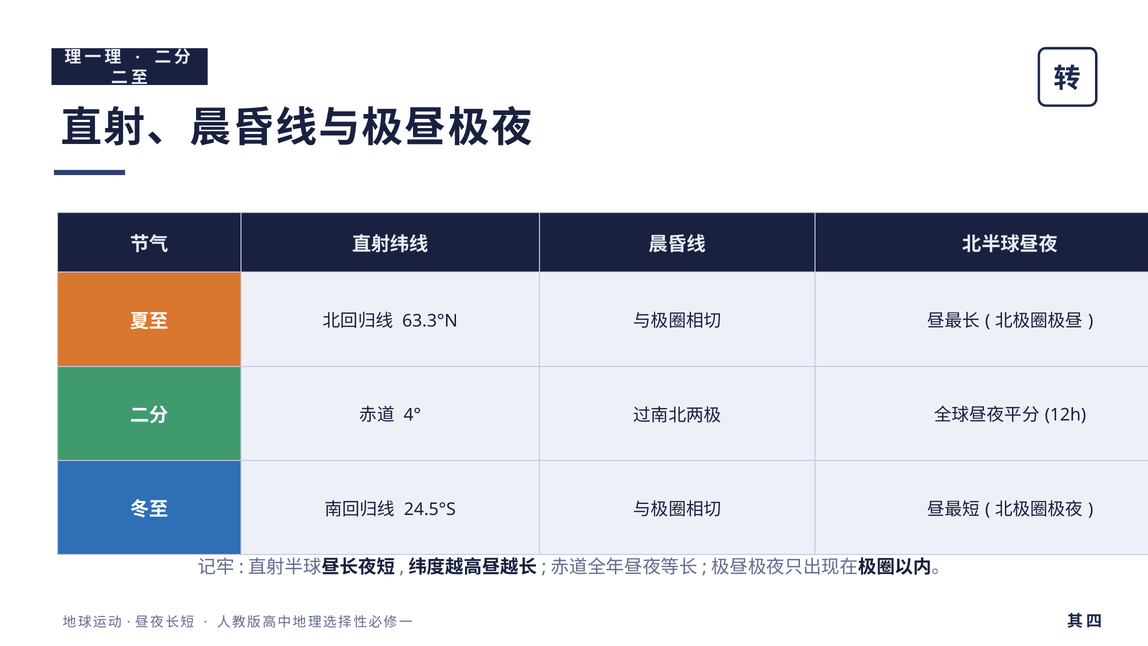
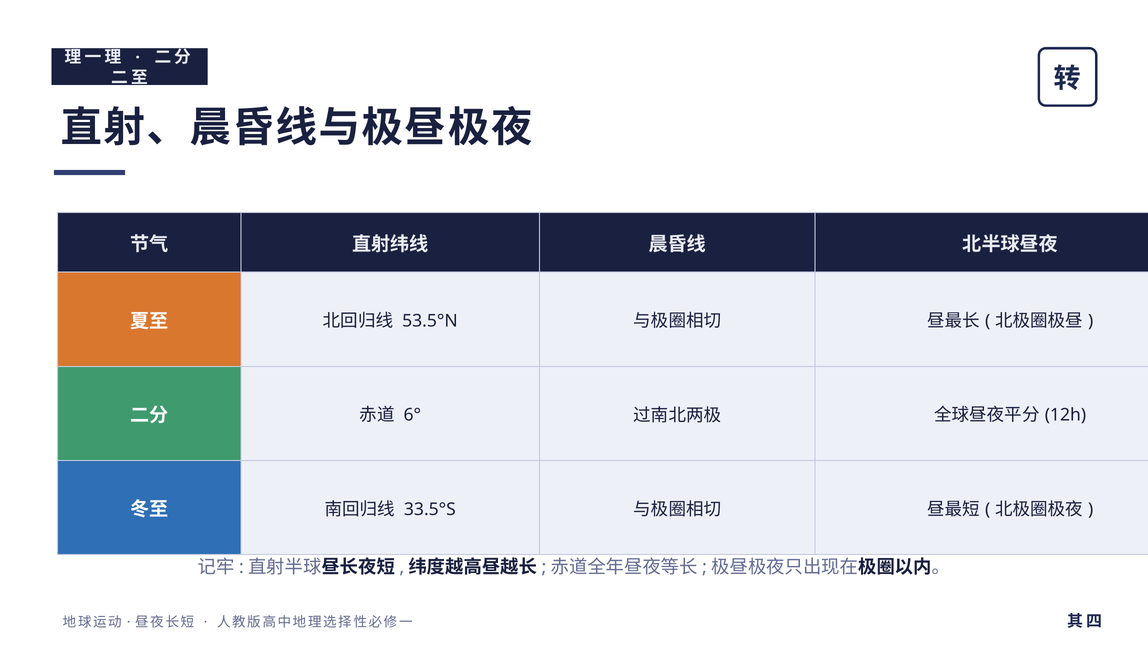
63.3°N: 63.3°N -> 53.5°N (430, 321)
4°: 4° -> 6° (412, 415)
24.5°S: 24.5°S -> 33.5°S (430, 509)
